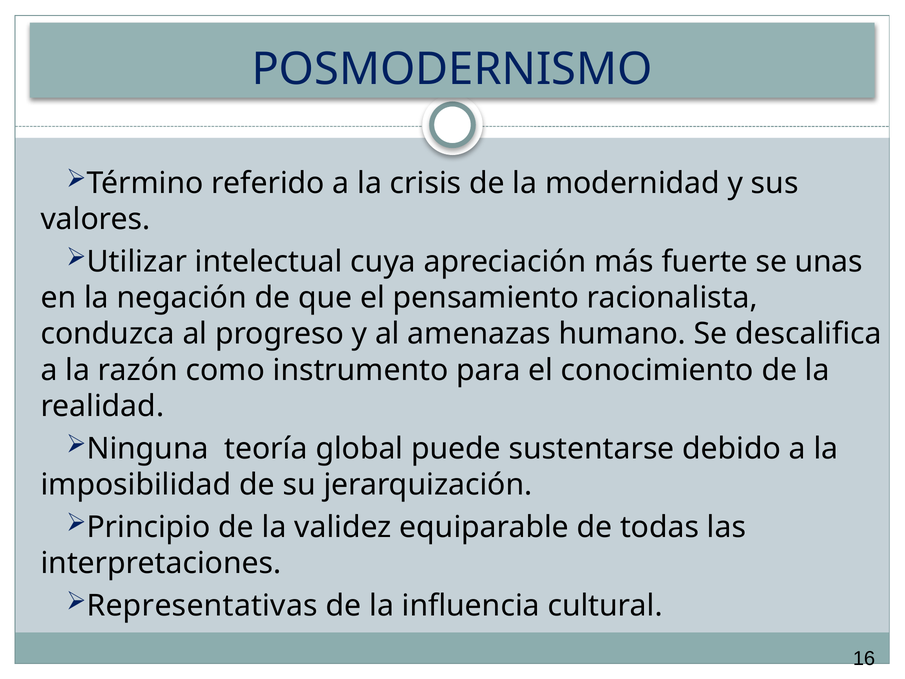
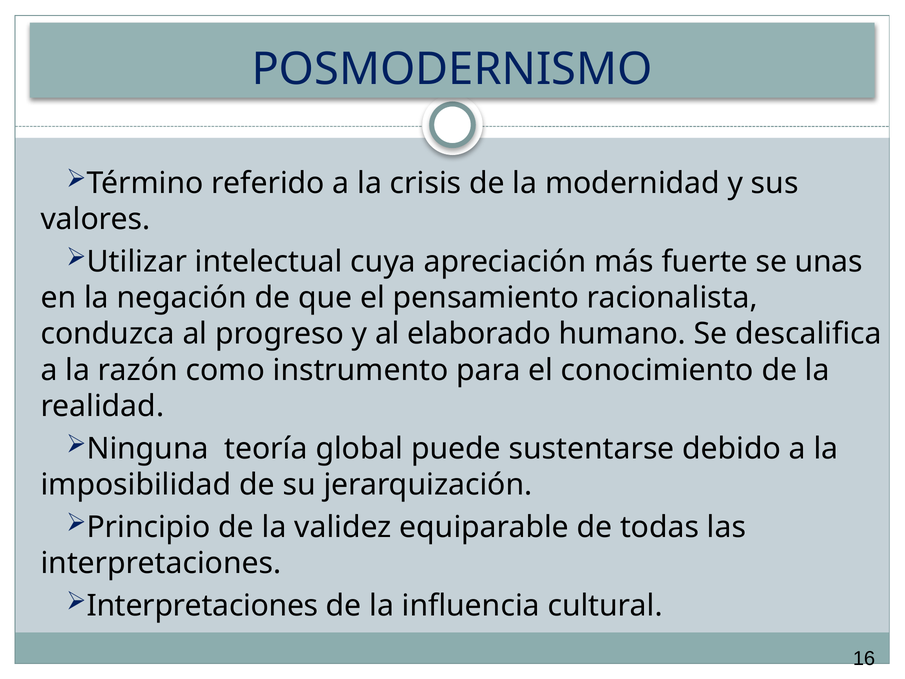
amenazas: amenazas -> elaborado (479, 334)
Representativas: Representativas -> Interpretaciones (202, 605)
